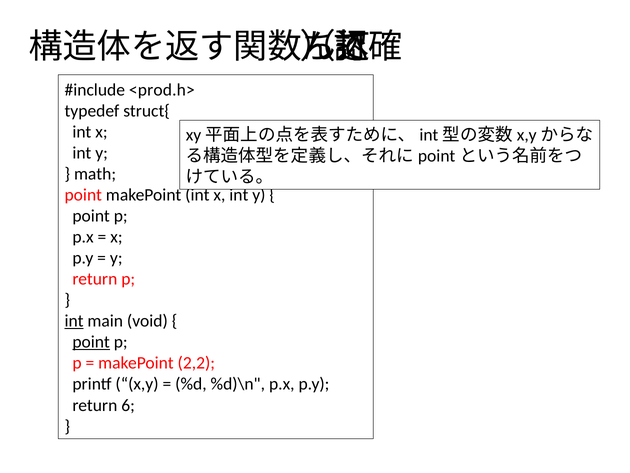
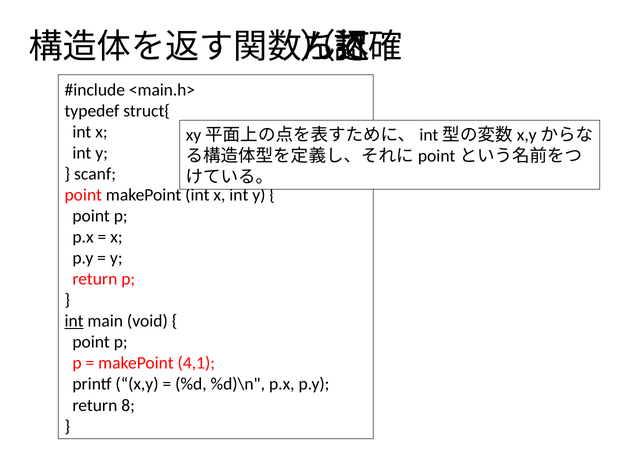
<prod.h>: <prod.h> -> <main.h> (162, 90)
math: math -> scanf (95, 174)
point underline: present -> none (91, 342)
2,2: 2,2 -> 4,1 (196, 363)
6: 6 -> 8 (128, 405)
